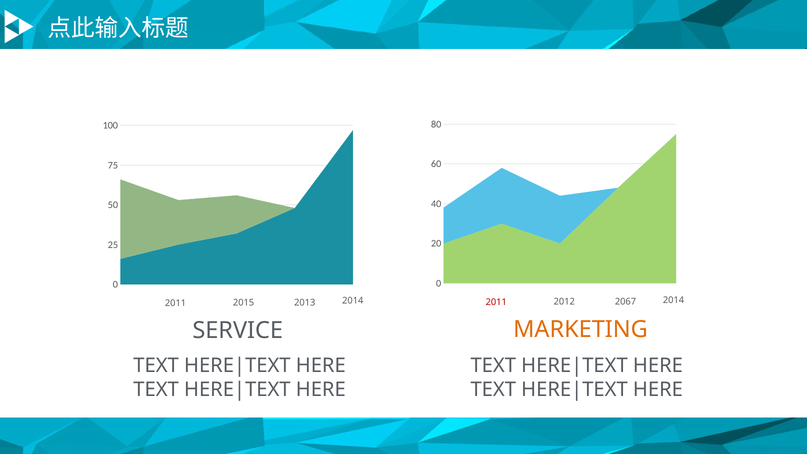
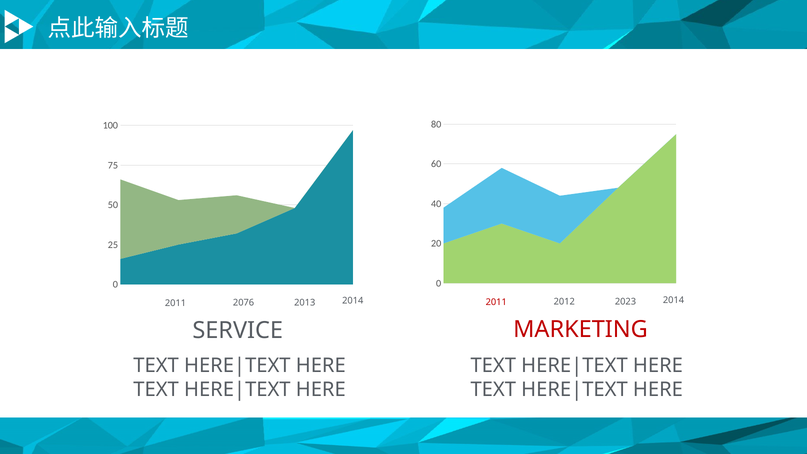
2015: 2015 -> 2076 (244, 302)
2067: 2067 -> 2023 (625, 302)
MARKETING colour: orange -> red (580, 329)
